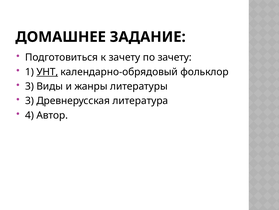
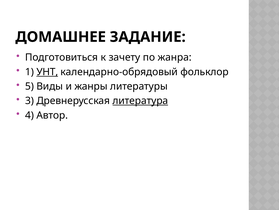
по зачету: зачету -> жанра (175, 57)
3: 3 -> 5 (29, 86)
литература underline: none -> present (140, 100)
